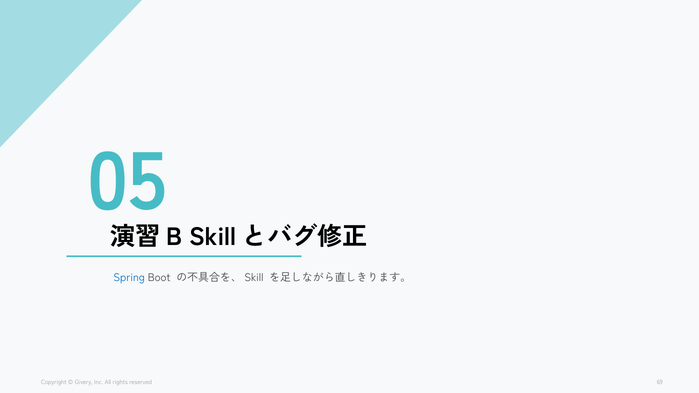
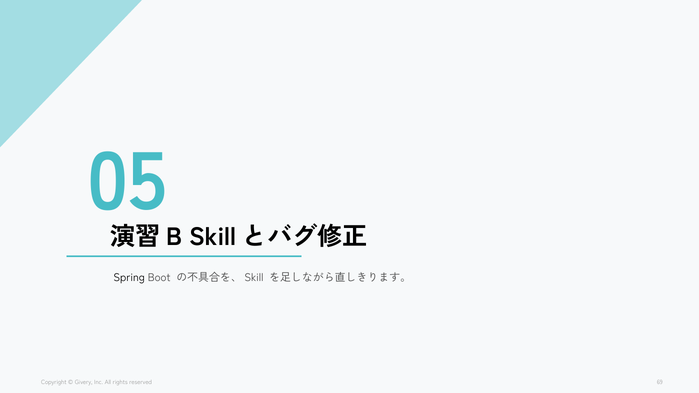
Spring colour: blue -> black (129, 278)
